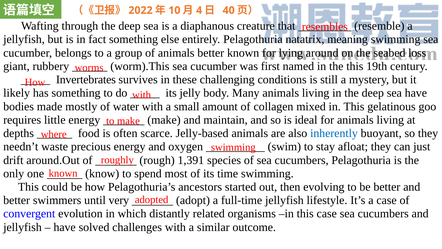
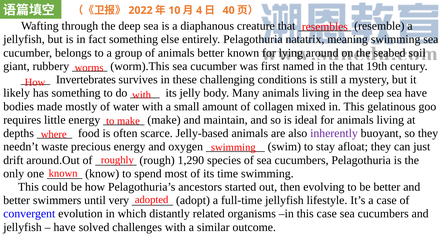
loss: loss -> soil (417, 53)
the this: this -> that (355, 66)
inherently colour: blue -> purple (334, 133)
1,391: 1,391 -> 1,290 (191, 160)
